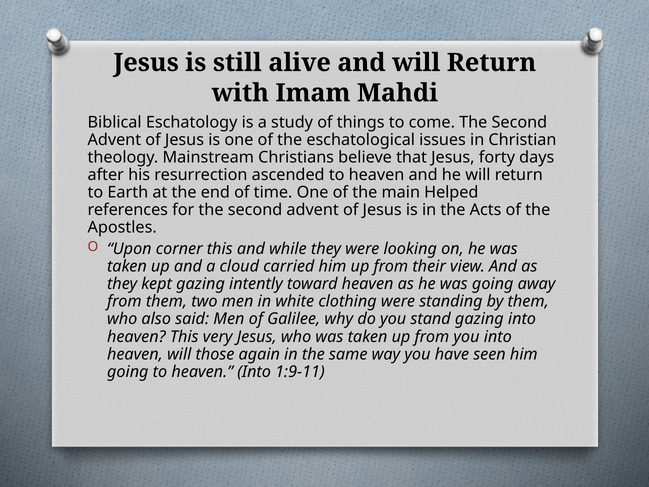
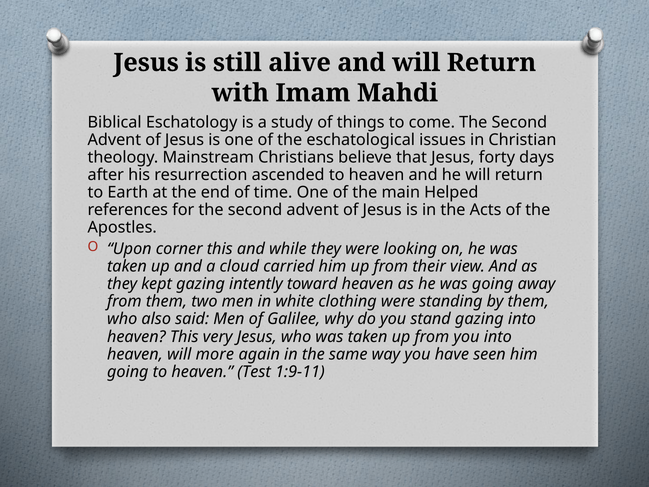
those: those -> more (215, 354)
heaven Into: Into -> Test (254, 372)
